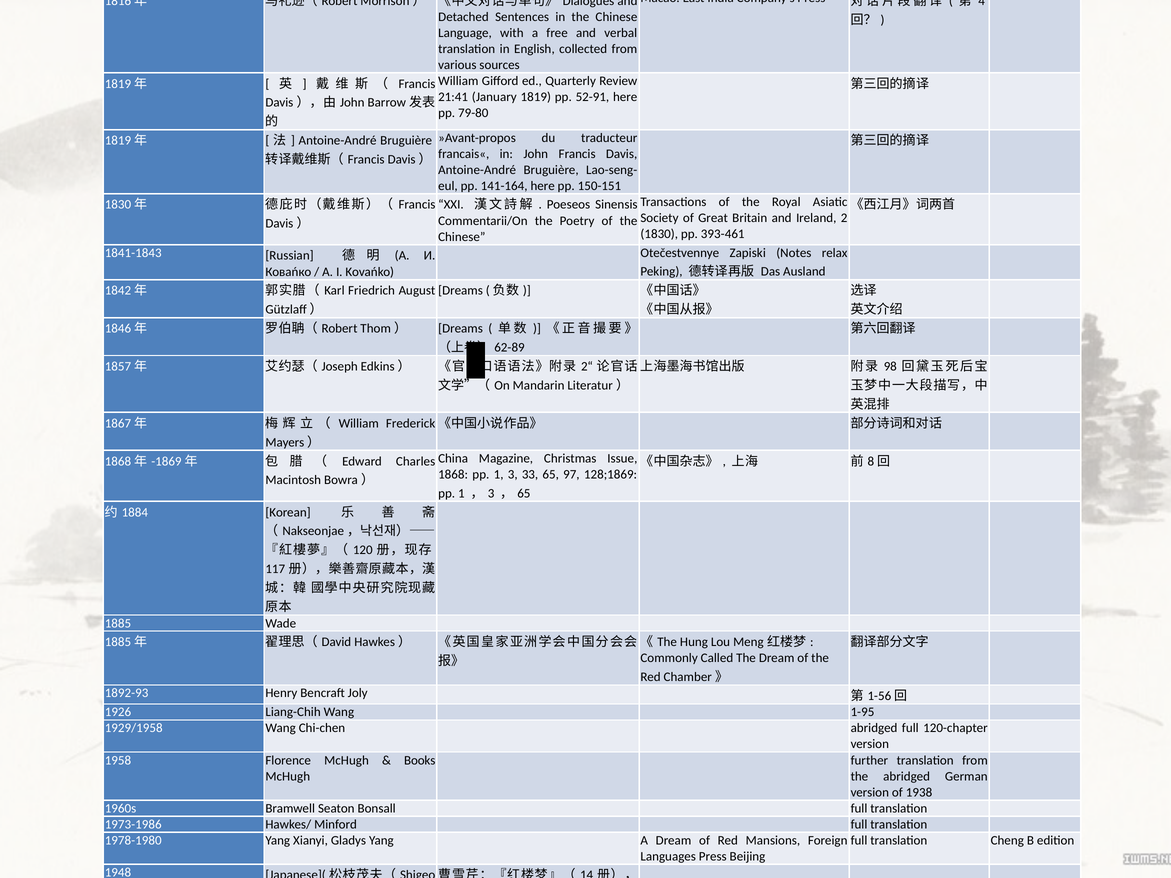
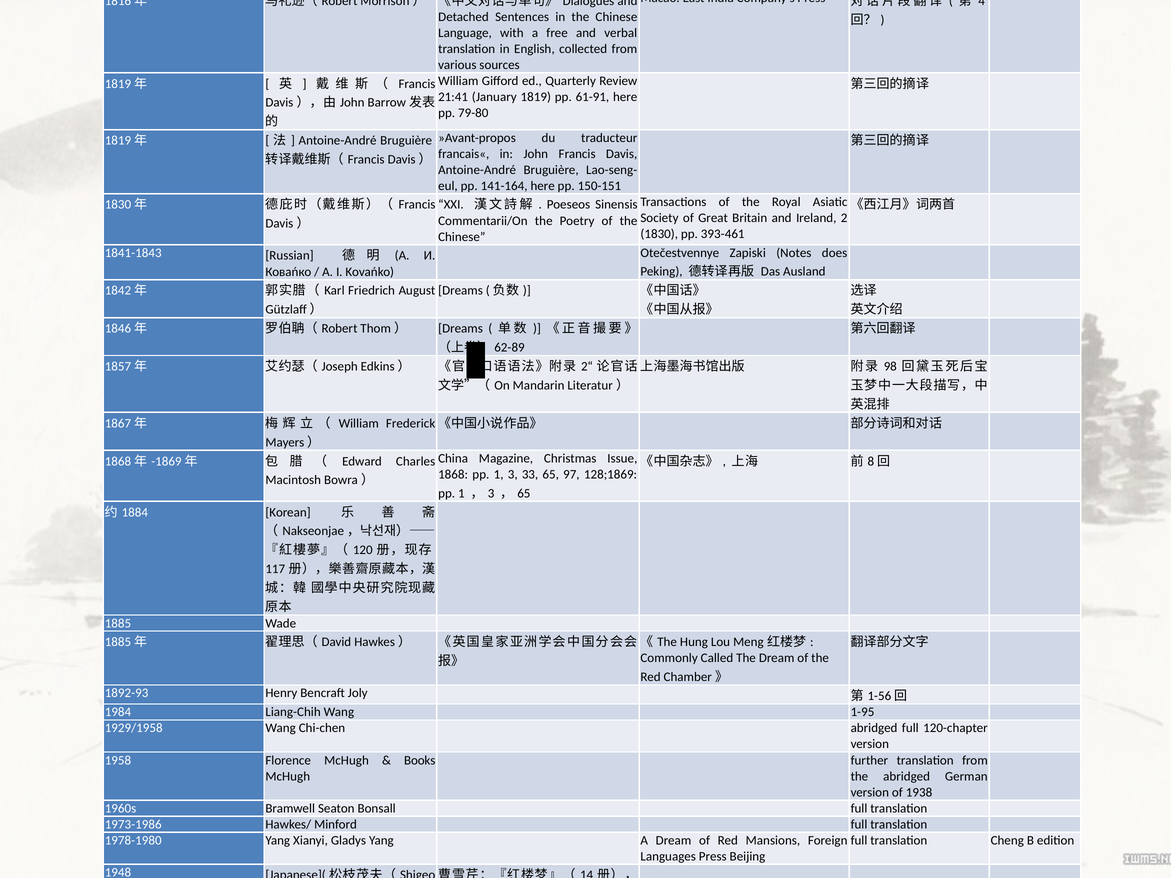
52-91: 52-91 -> 61-91 (592, 97)
relax: relax -> does (835, 253)
1926: 1926 -> 1984 (118, 712)
